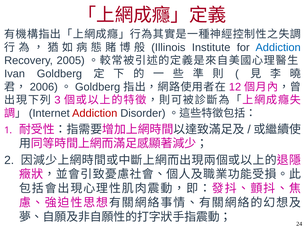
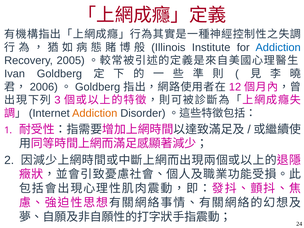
Addiction colour: red -> orange (95, 113)
